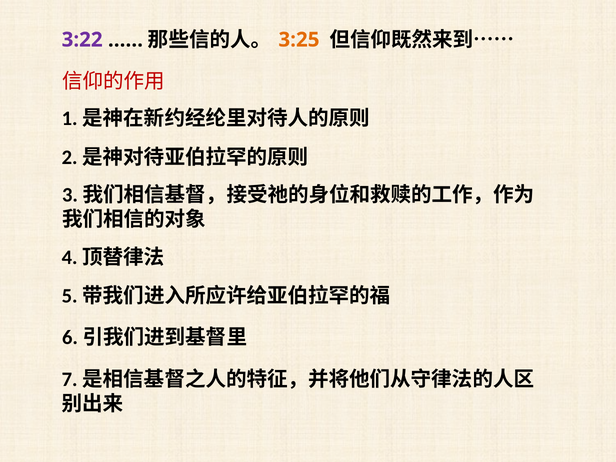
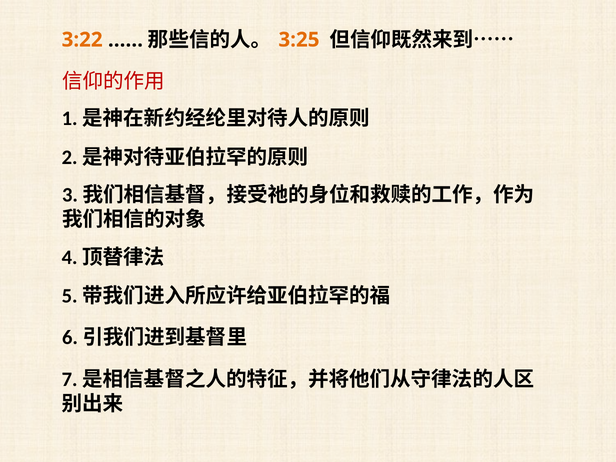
3:22 colour: purple -> orange (82, 40)
